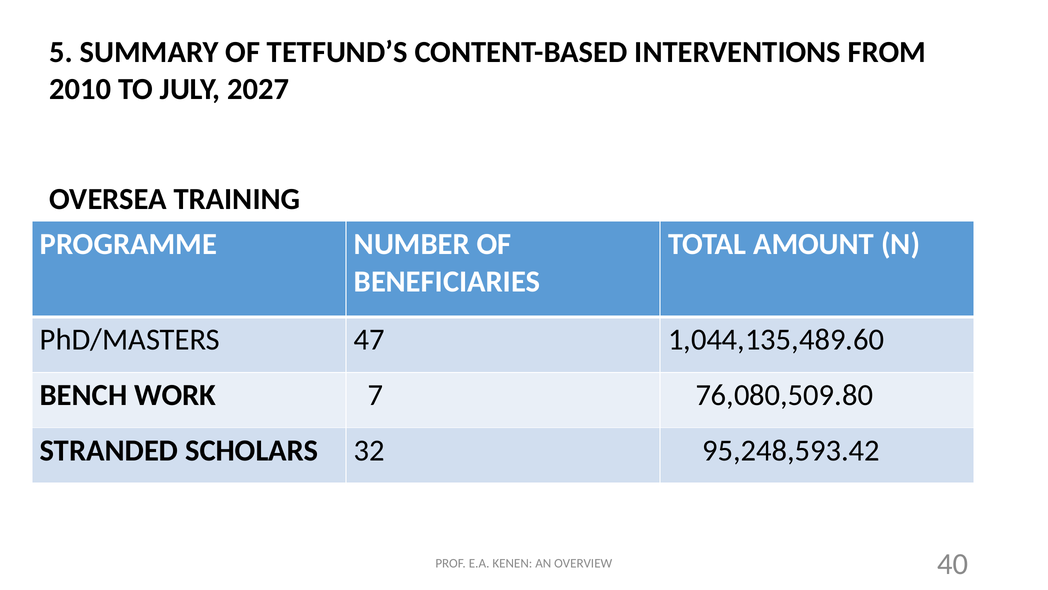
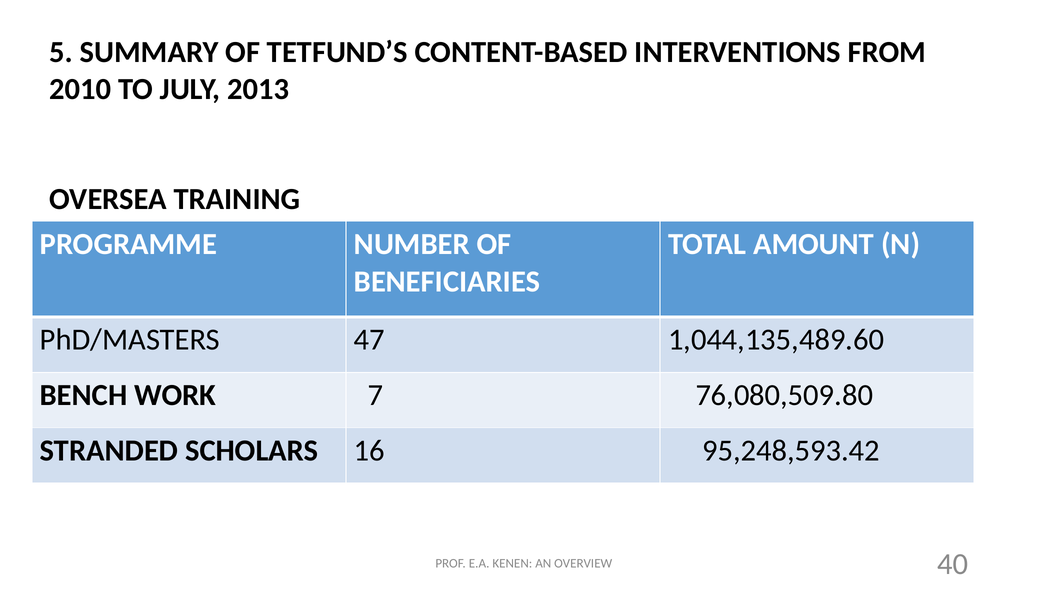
2027: 2027 -> 2013 (258, 89)
32: 32 -> 16 (369, 450)
